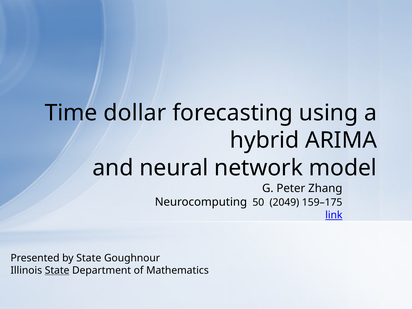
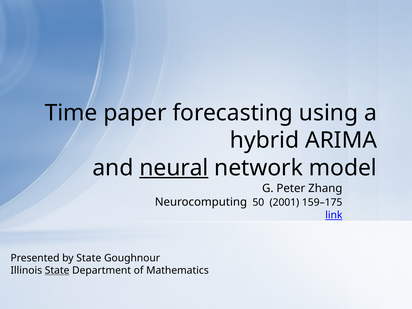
dollar: dollar -> paper (135, 113)
neural underline: none -> present (174, 168)
2049: 2049 -> 2001 (284, 202)
